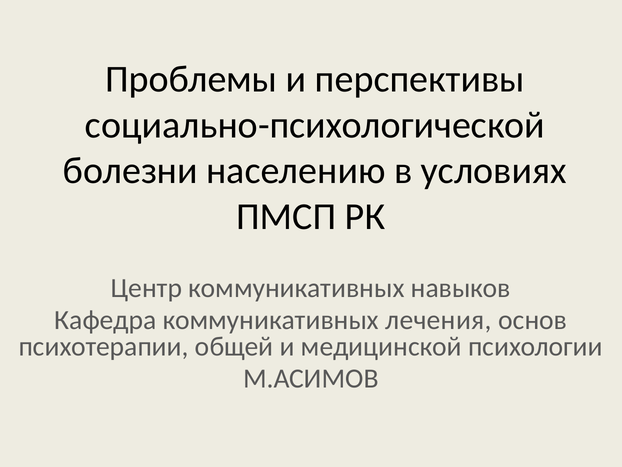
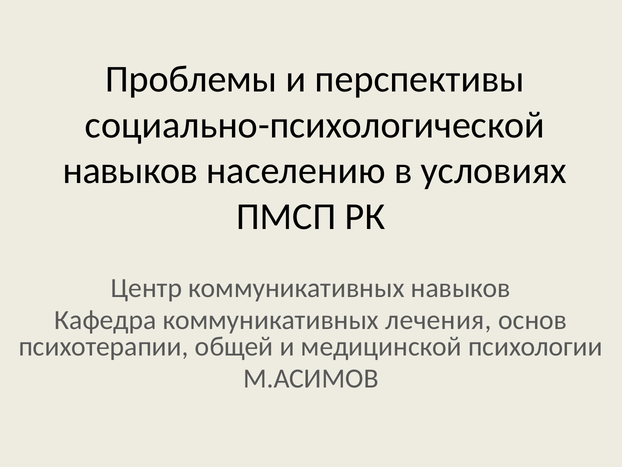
болезни: болезни -> навыков (130, 171)
